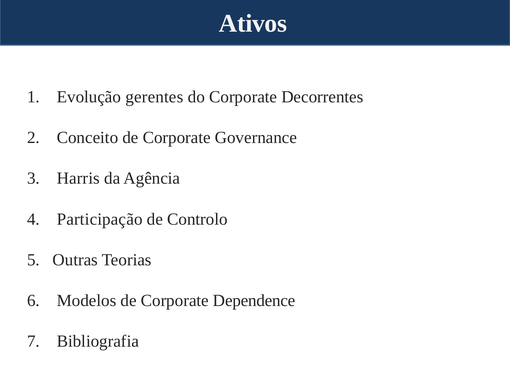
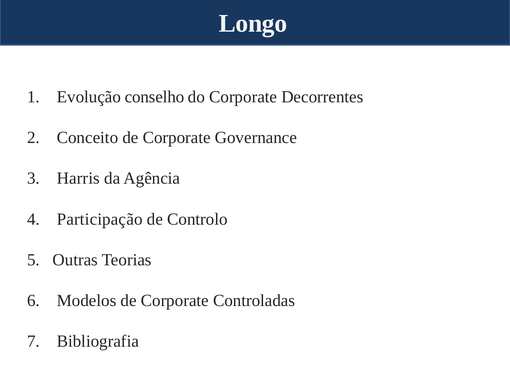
Ativos: Ativos -> Longo (253, 24)
gerentes: gerentes -> conselho (155, 97)
Dependence: Dependence -> Controladas (254, 301)
